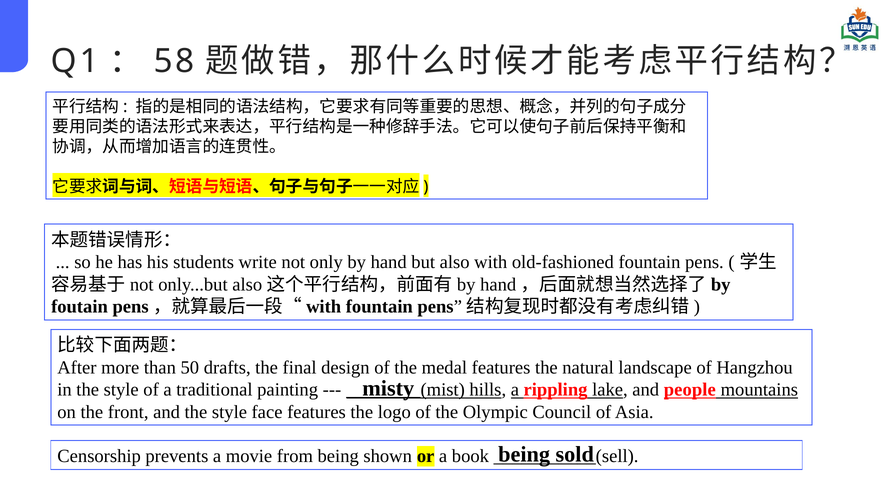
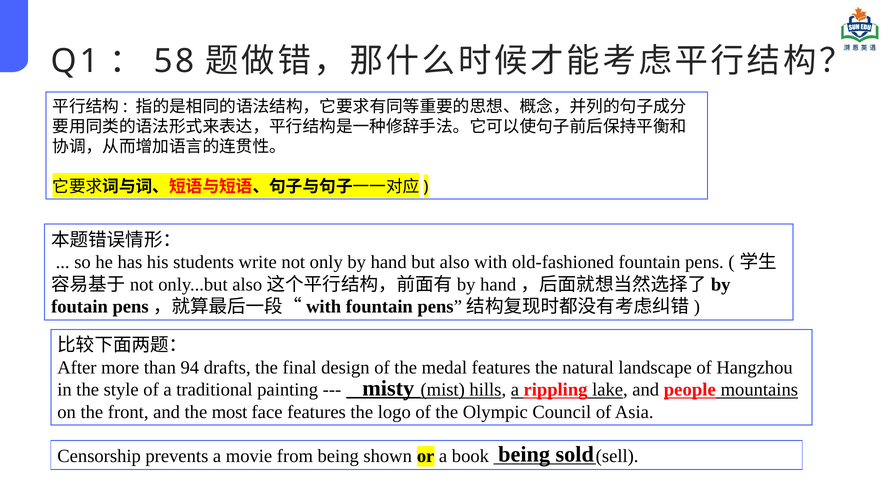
50: 50 -> 94 (190, 367)
and the style: style -> most (230, 412)
